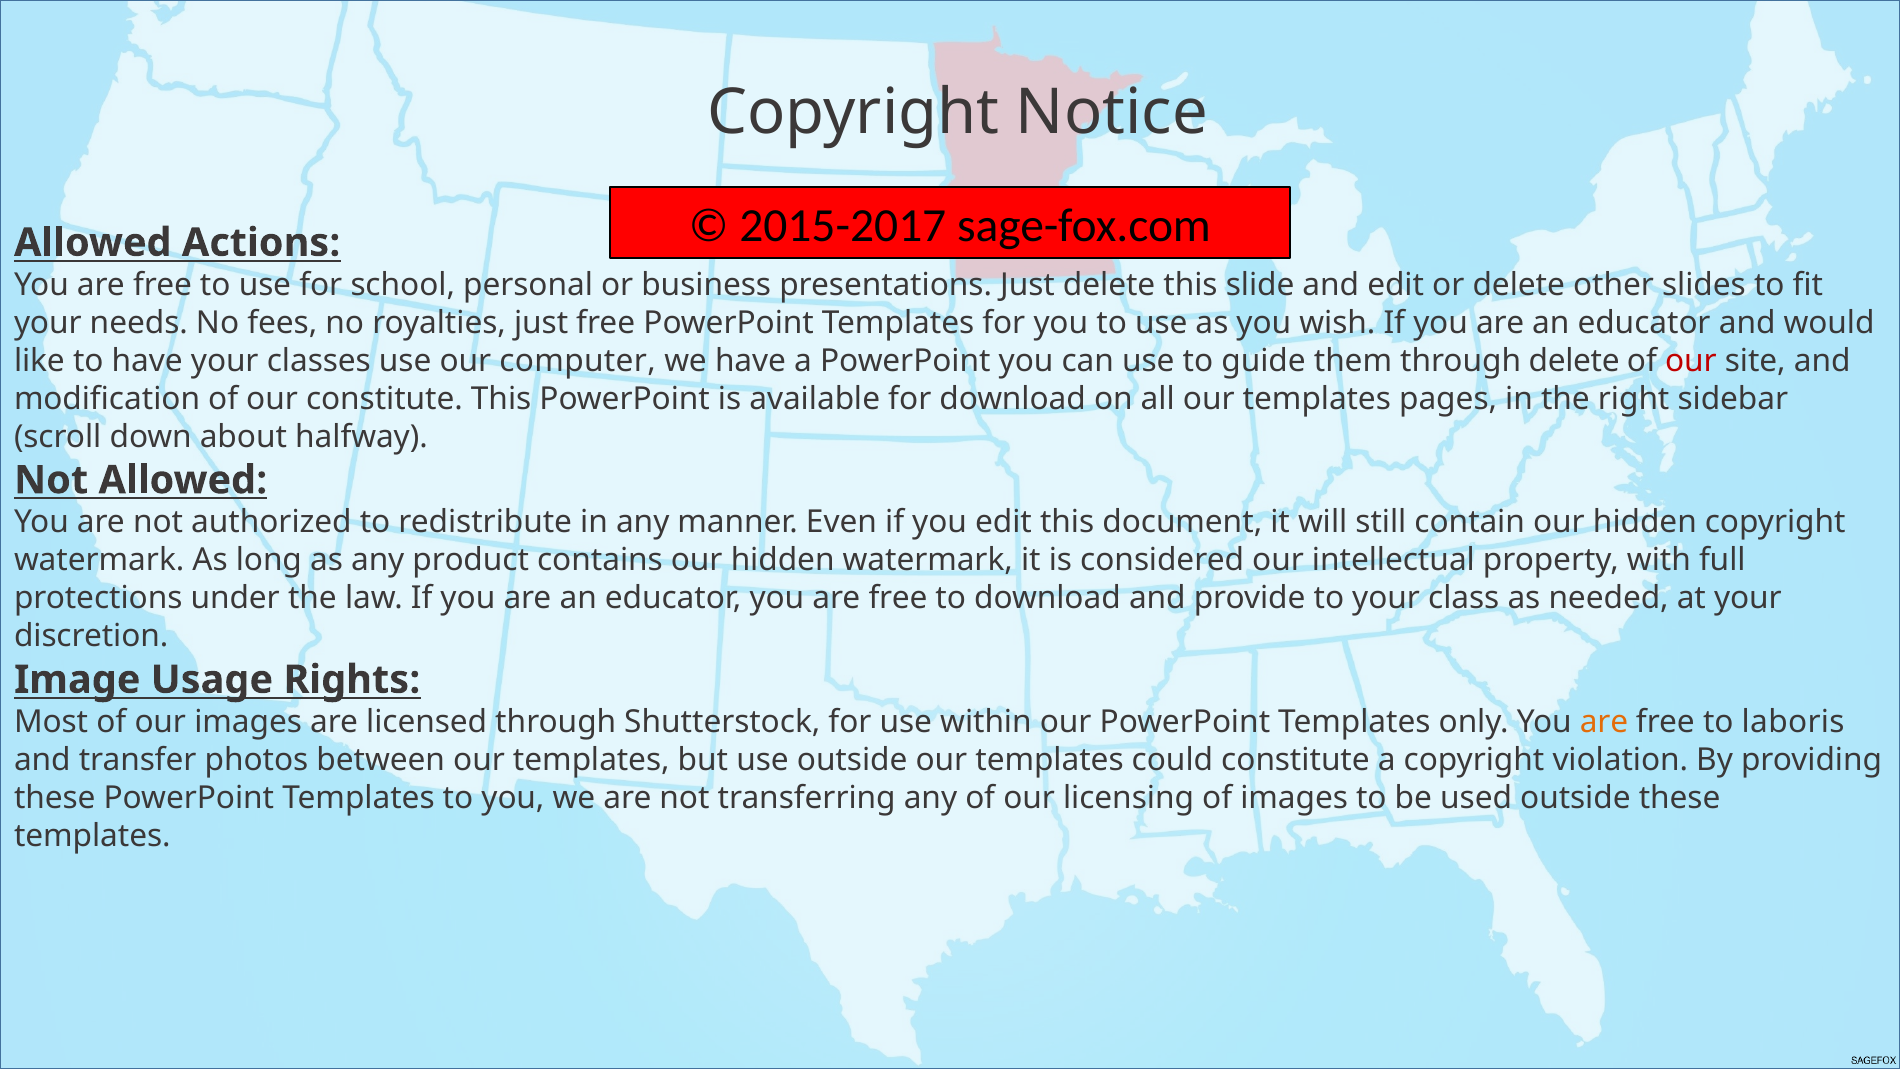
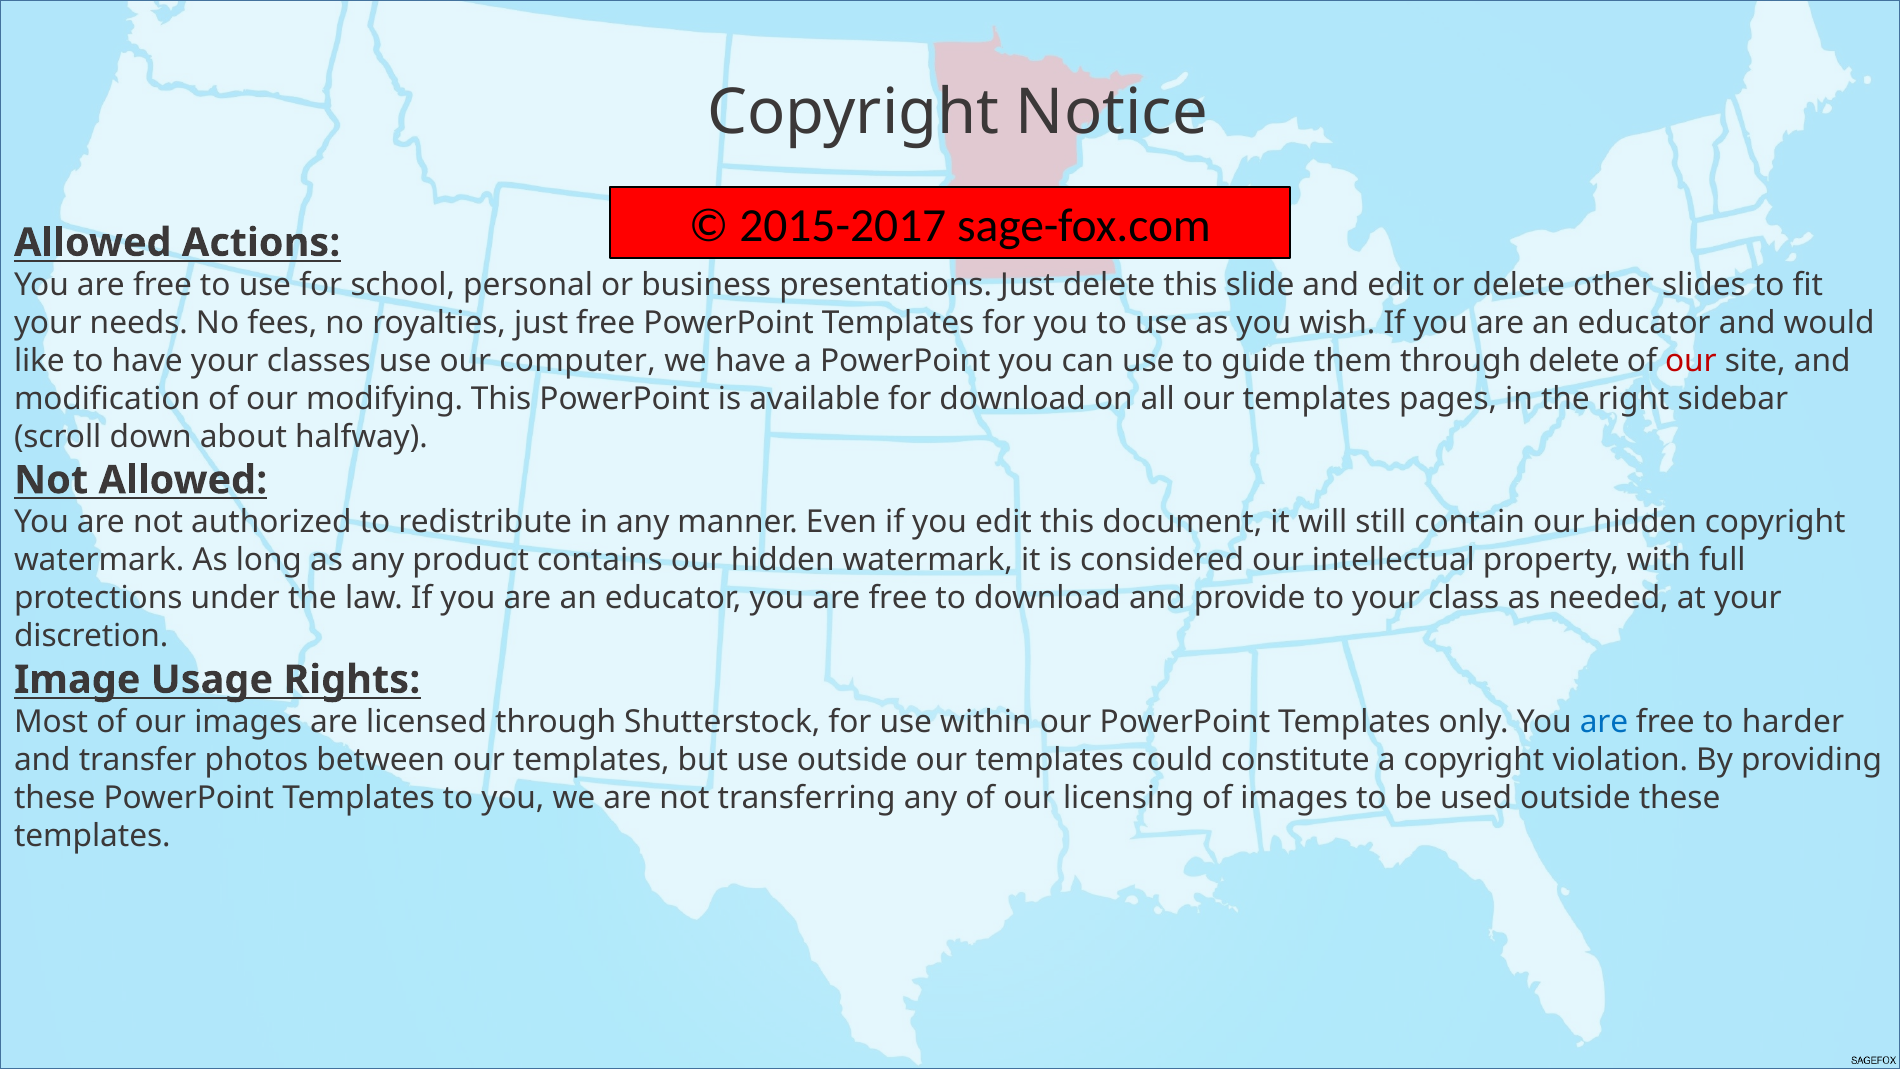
our constitute: constitute -> modifying (384, 399)
are colour: orange -> blue (1604, 722)
laboris: laboris -> harder (1793, 722)
